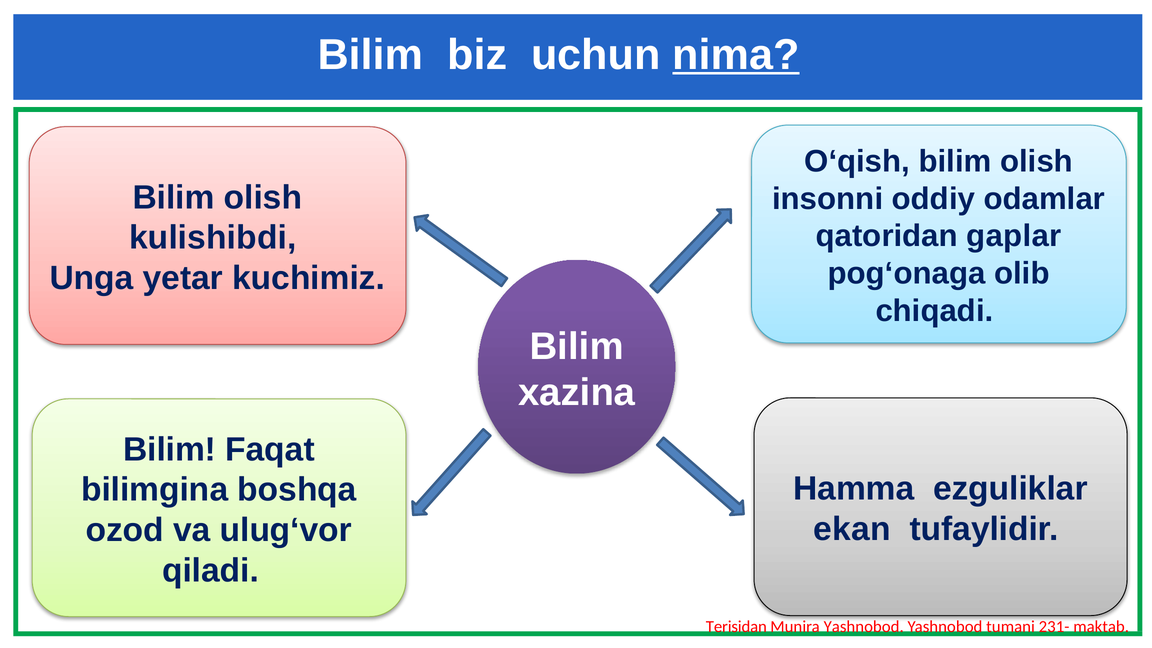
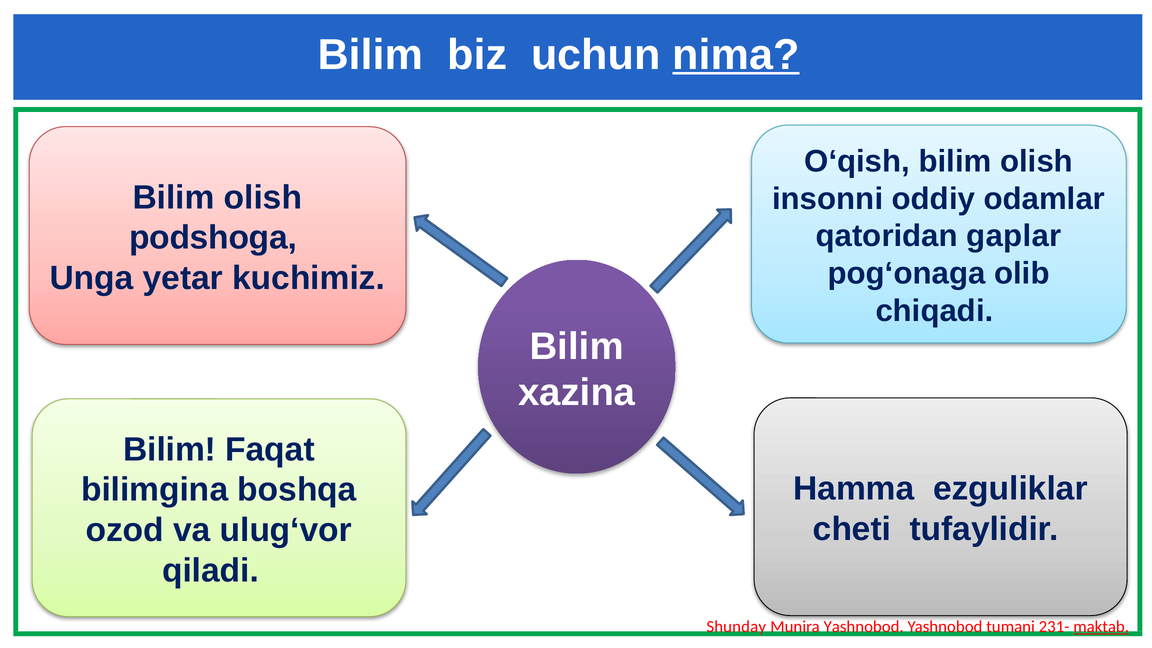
kulishibdi: kulishibdi -> podshoga (213, 238)
ekan: ekan -> cheti (852, 529)
Terisidan: Terisidan -> Shunday (736, 627)
maktab underline: none -> present (1101, 627)
